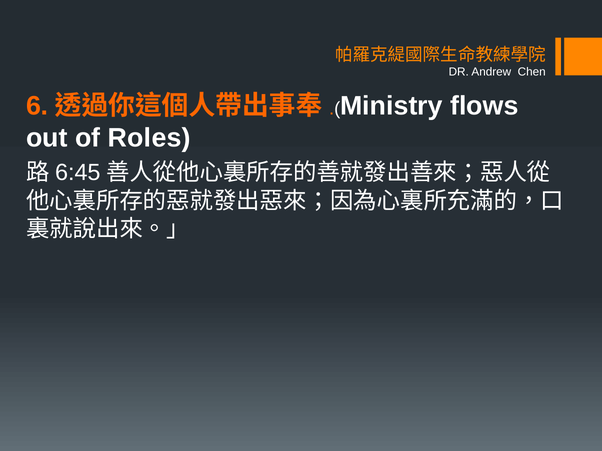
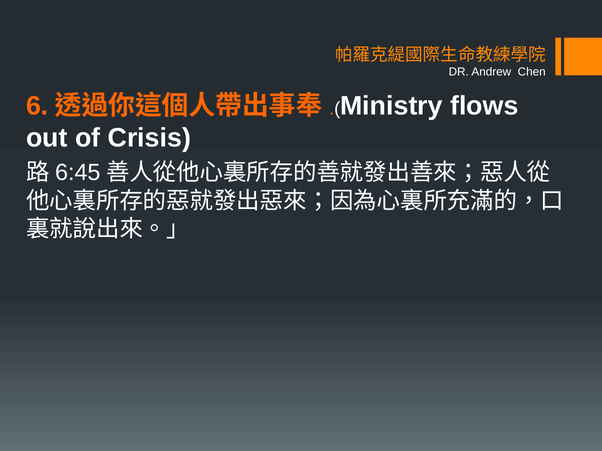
Roles: Roles -> Crisis (149, 138)
